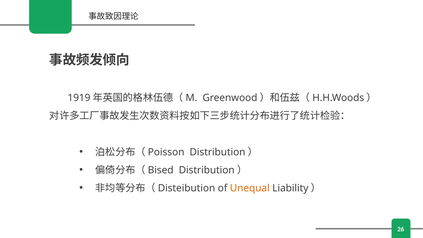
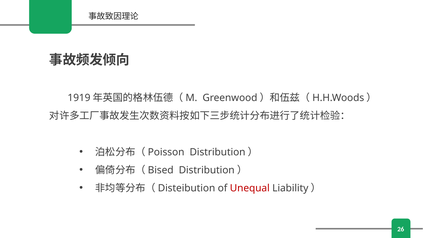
Unequal colour: orange -> red (250, 188)
